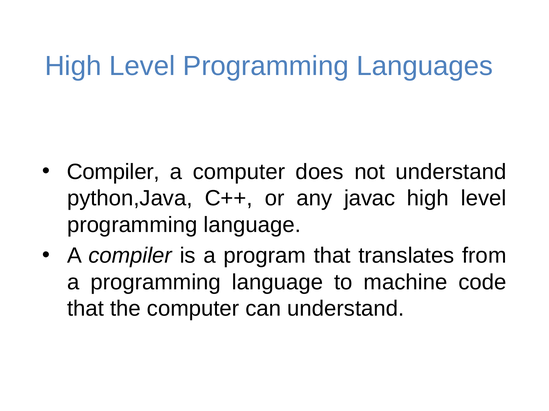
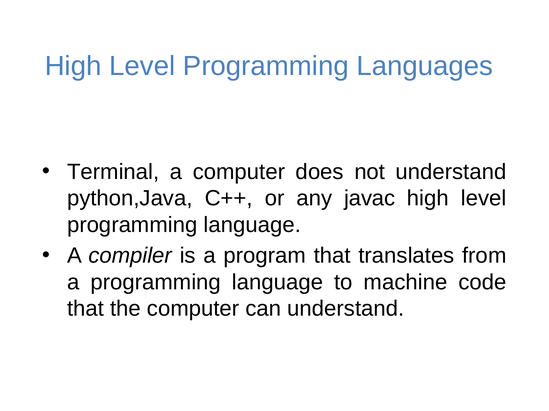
Compiler: Compiler -> Terminal (113, 172)
